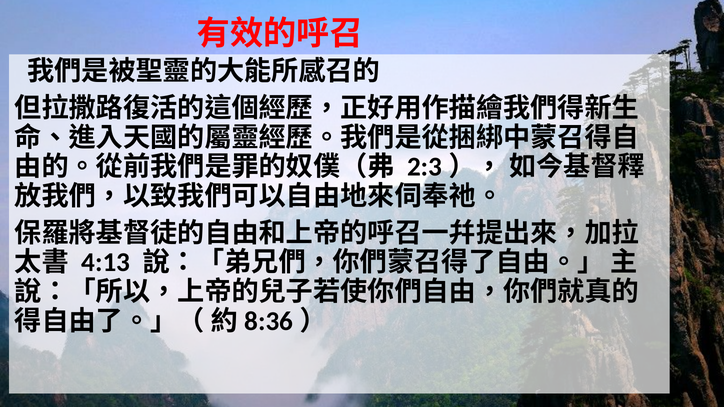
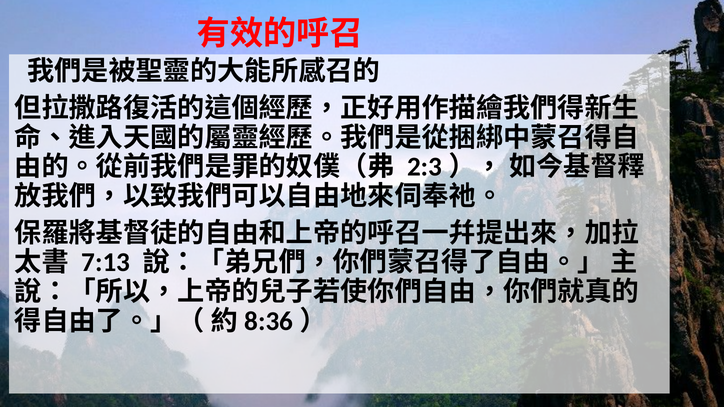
4:13: 4:13 -> 7:13 (106, 263)
